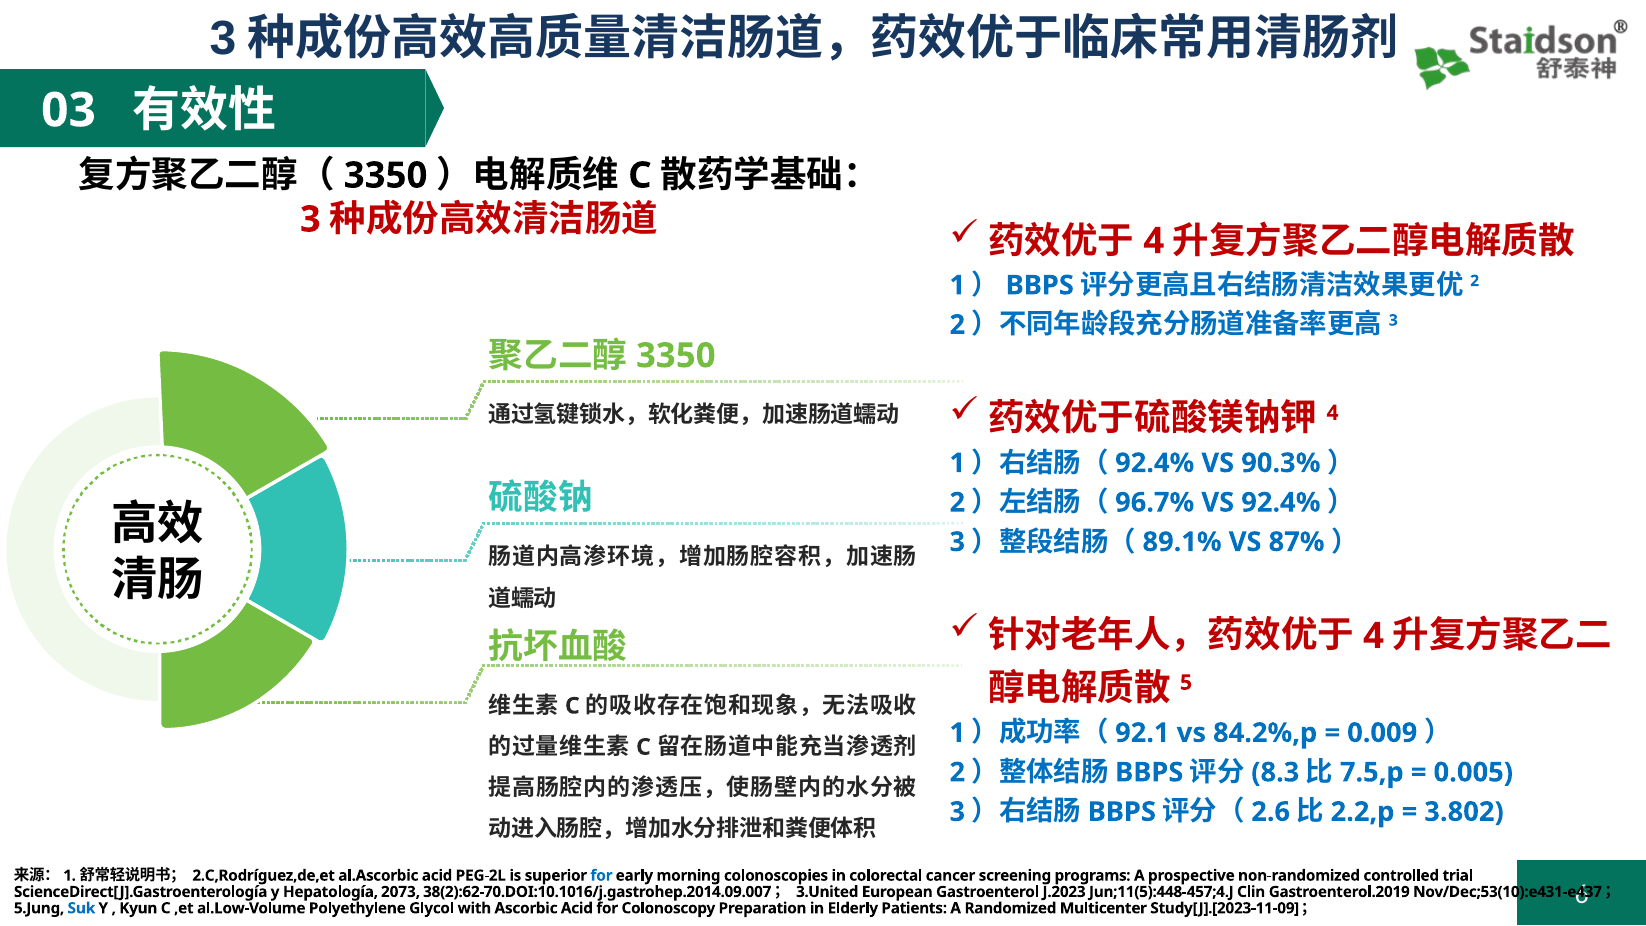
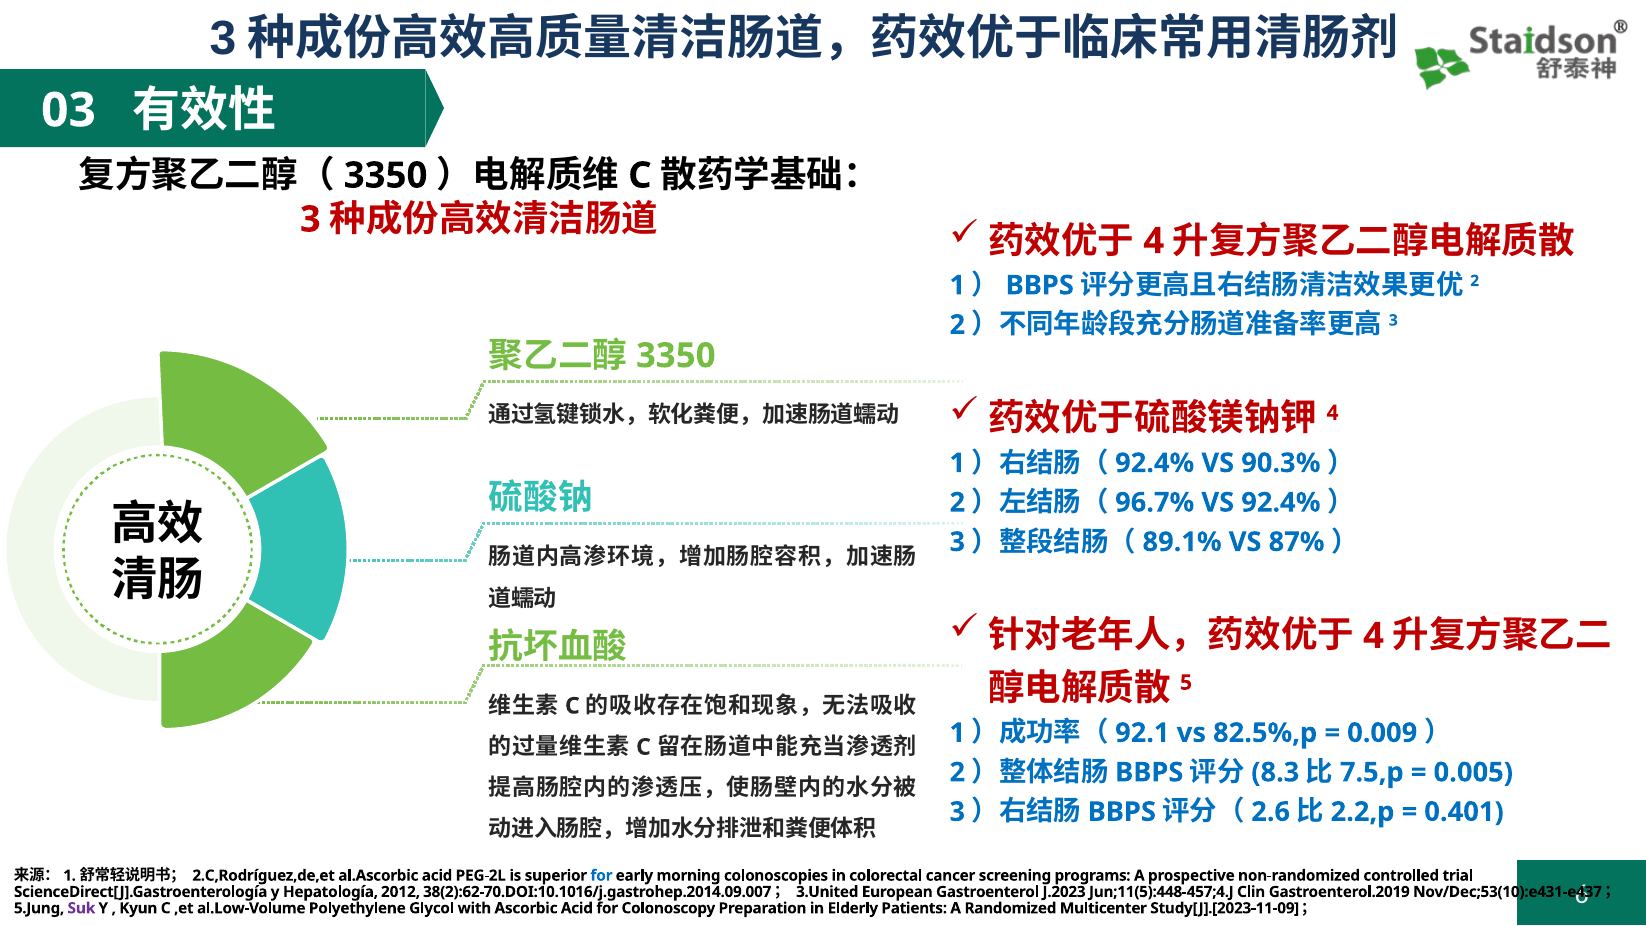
84.2%,p: 84.2%,p -> 82.5%,p (1265, 733)
3.802: 3.802 -> 0.401 (1464, 812)
2073: 2073 -> 2012 (400, 892)
Suk colour: blue -> purple (81, 908)
